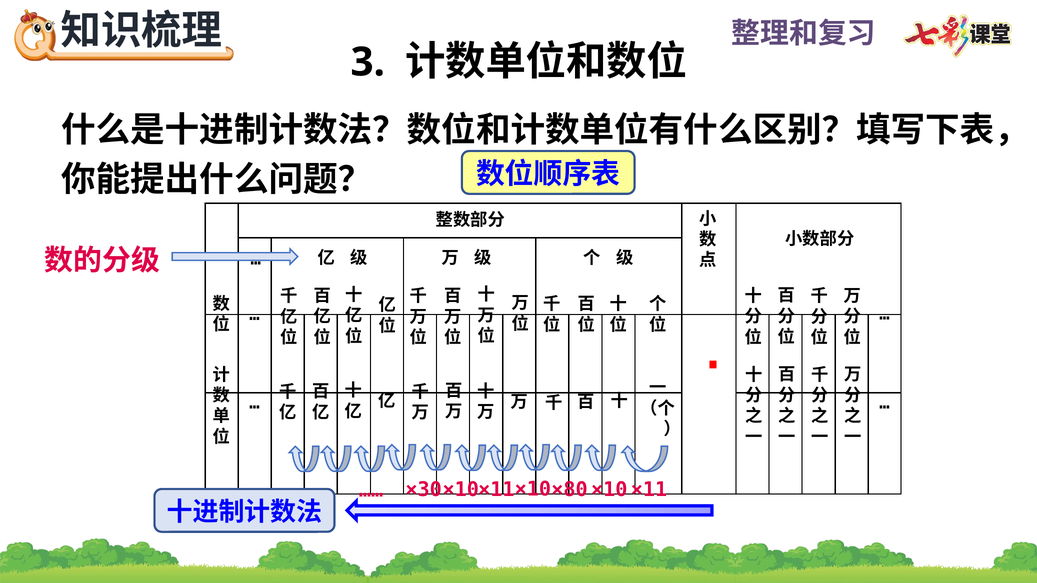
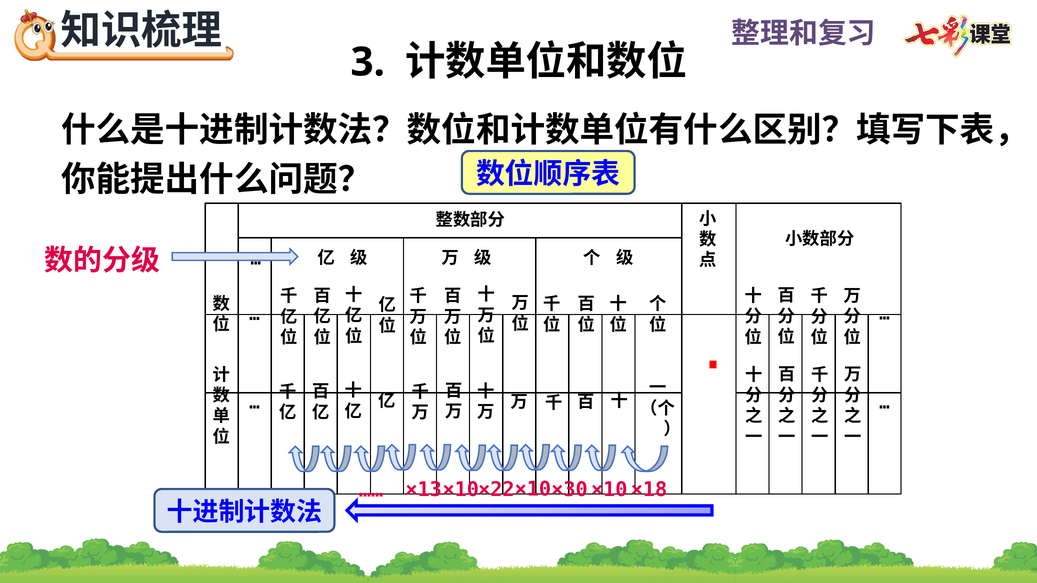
×30: ×30 -> ×13 (424, 490)
×80: ×80 -> ×30 (570, 490)
×11: ×11 -> ×22 (496, 490)
×11: ×11 -> ×18 (649, 490)
